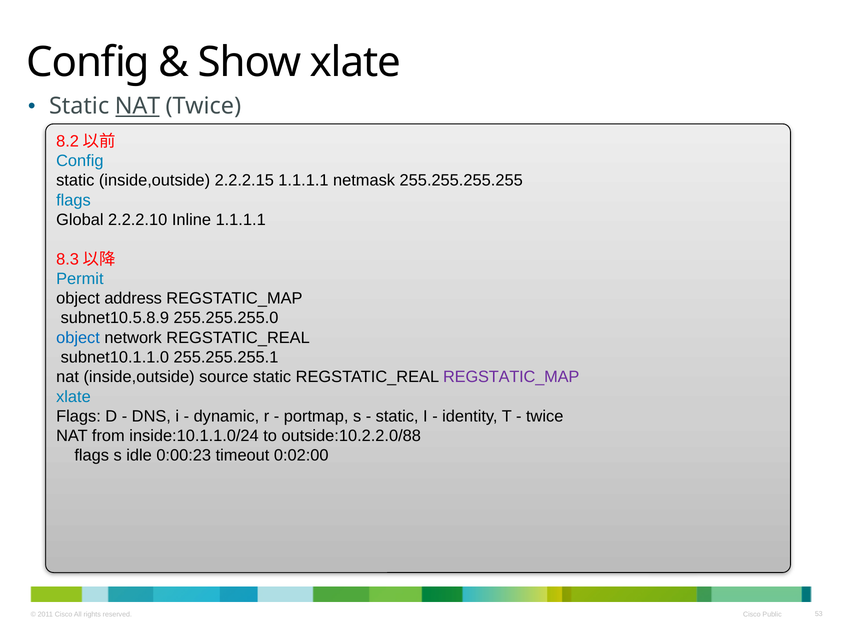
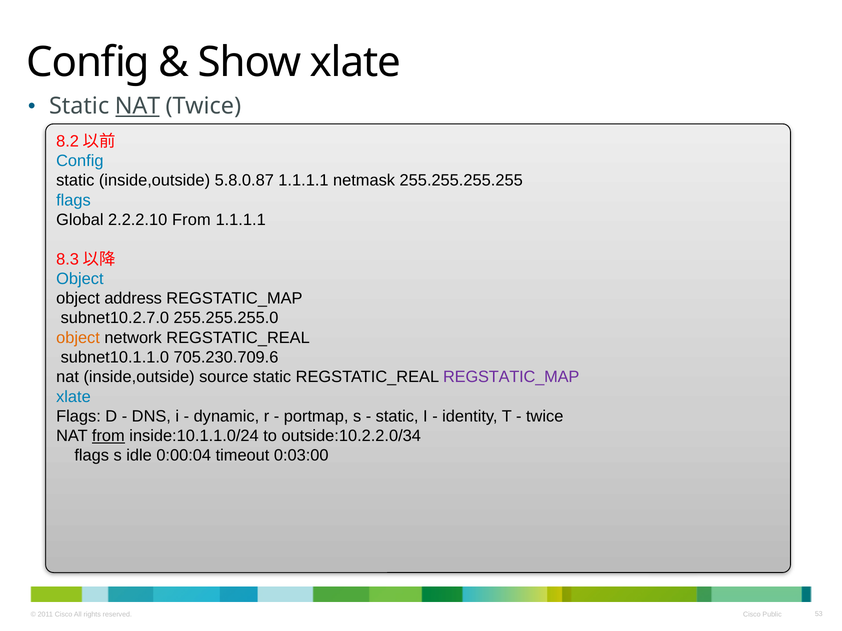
2.2.2.15: 2.2.2.15 -> 5.8.0.87 (244, 181)
2.2.2.10 Inline: Inline -> From (191, 220)
Permit: Permit -> Object (80, 279)
subnet10.5.8.9: subnet10.5.8.9 -> subnet10.2.7.0 (115, 318)
object colour: blue -> orange (78, 338)
255.255.255.1: 255.255.255.1 -> 705.230.709.6 (226, 358)
from underline: none -> present (108, 436)
outside:10.2.2.0/88: outside:10.2.2.0/88 -> outside:10.2.2.0/34 (351, 436)
0:00:23: 0:00:23 -> 0:00:04 (184, 456)
0:02:00: 0:02:00 -> 0:03:00 (301, 456)
